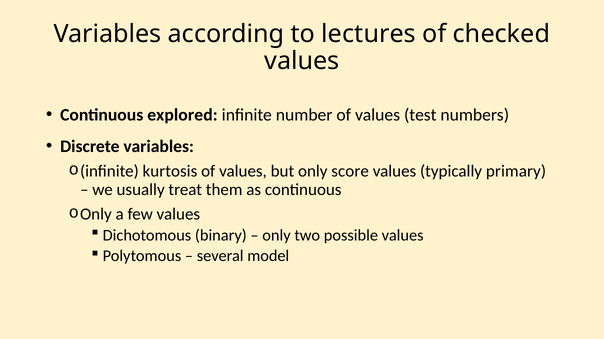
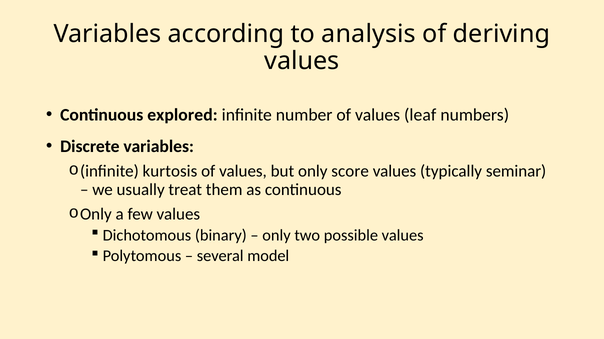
lectures: lectures -> analysis (369, 34)
checked: checked -> deriving (501, 34)
test: test -> leaf (420, 115)
primary: primary -> seminar (516, 172)
